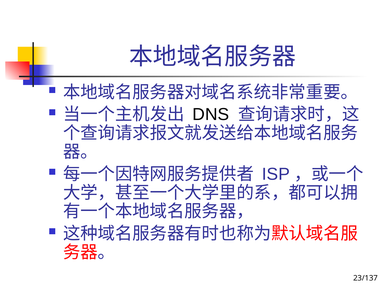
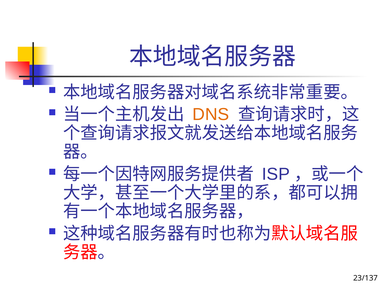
DNS colour: black -> orange (211, 115)
